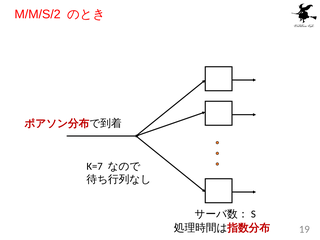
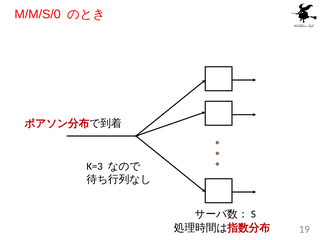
M/M/S/2: M/M/S/2 -> M/M/S/0 (38, 14)
K=7: K=7 -> K=3 (95, 166)
